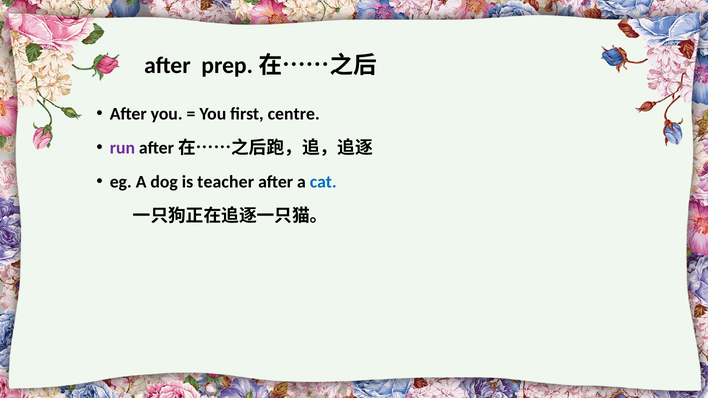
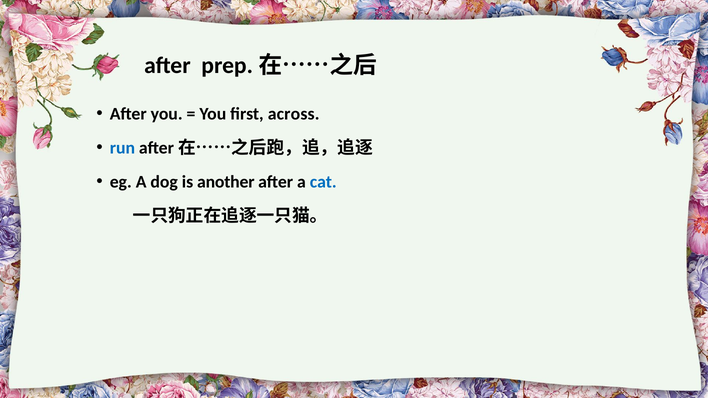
centre: centre -> across (294, 114)
run colour: purple -> blue (122, 148)
teacher: teacher -> another (226, 182)
